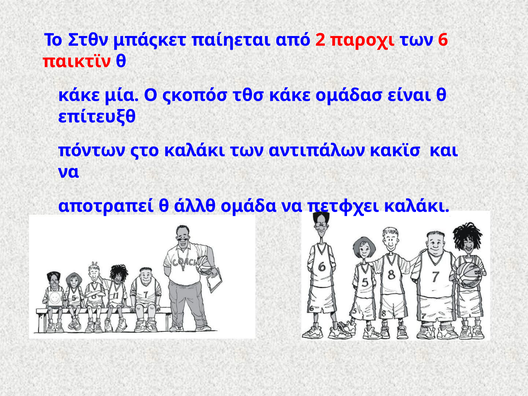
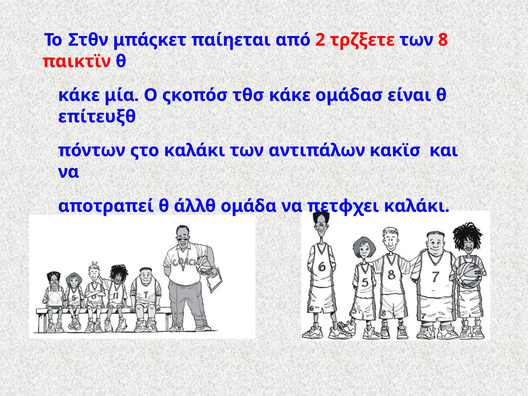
παροχι: παροχι -> τρζξετε (362, 40)
6: 6 -> 8 (443, 40)
